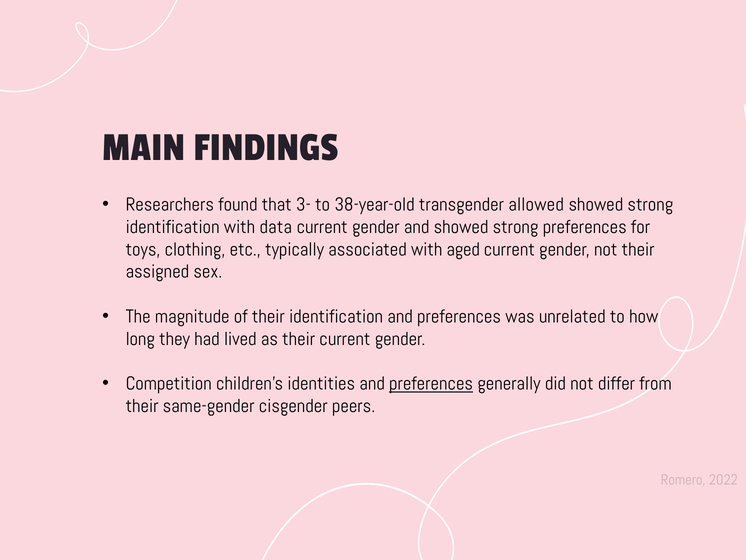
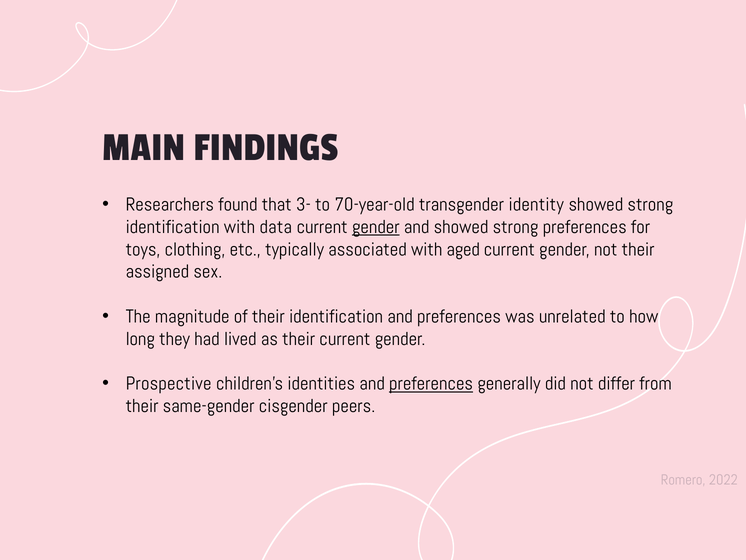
38-year-old: 38-year-old -> 70-year-old (375, 204)
allowed: allowed -> identity (536, 204)
gender underline: none -> present (376, 227)
Competition: Competition -> Prospective (169, 383)
